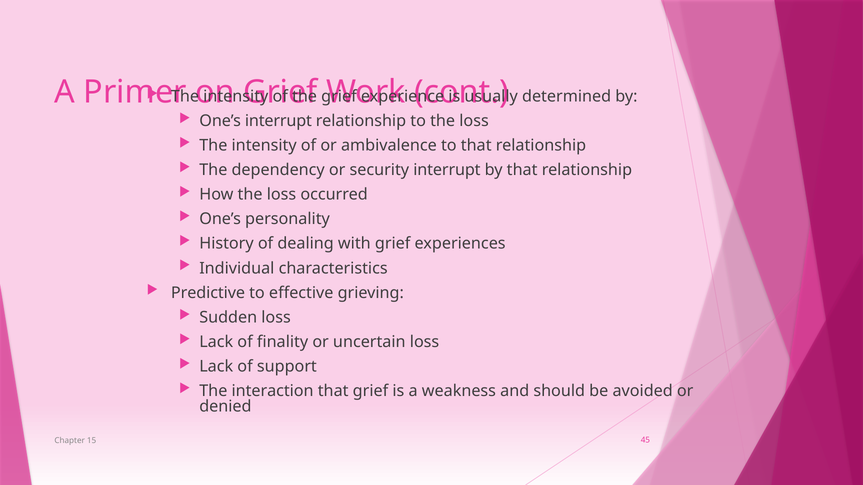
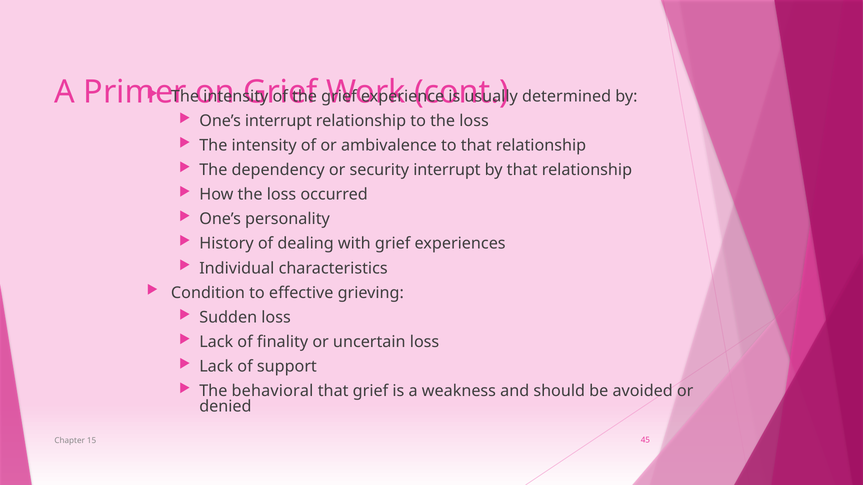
Predictive: Predictive -> Condition (208, 293)
interaction: interaction -> behavioral (272, 391)
